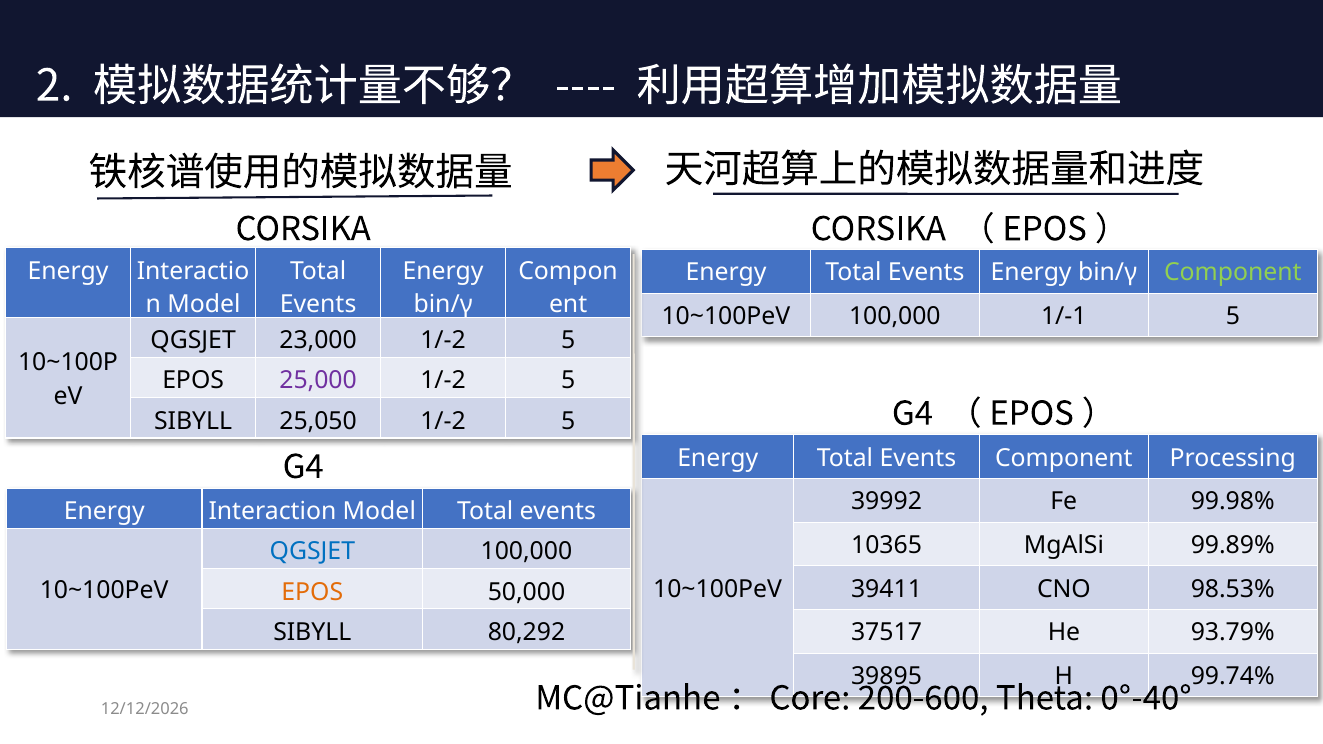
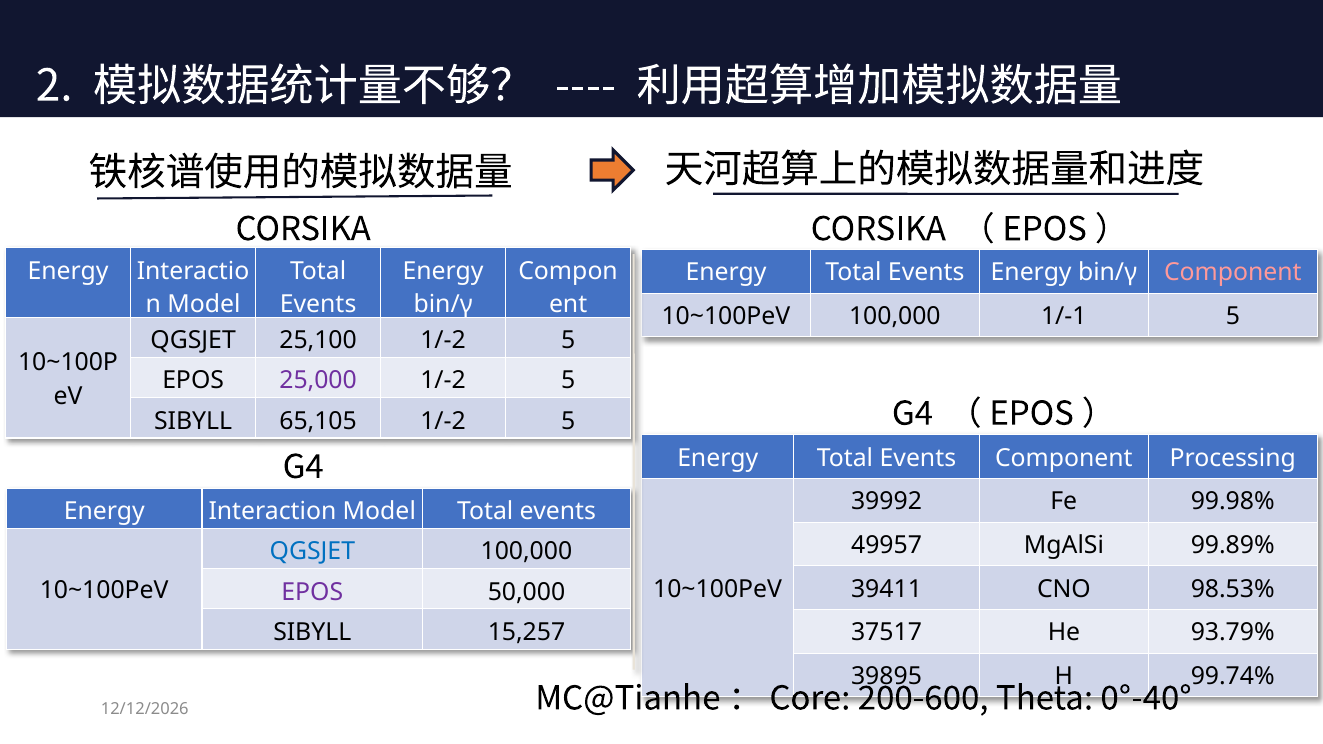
Component colour: light green -> pink (1233, 273)
23,000: 23,000 -> 25,100 (318, 341)
25,050: 25,050 -> 65,105 (318, 421)
10365: 10365 -> 49957 (887, 545)
EPOS colour: orange -> purple (312, 592)
80,292: 80,292 -> 15,257 (527, 632)
